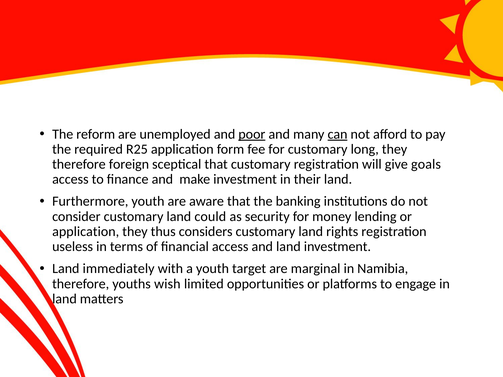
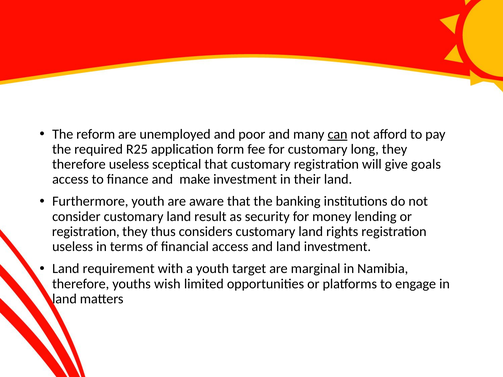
poor underline: present -> none (252, 134)
therefore foreign: foreign -> useless (129, 164)
could: could -> result (210, 217)
application: application -> registration (86, 232)
immediately: immediately -> requirement (119, 269)
